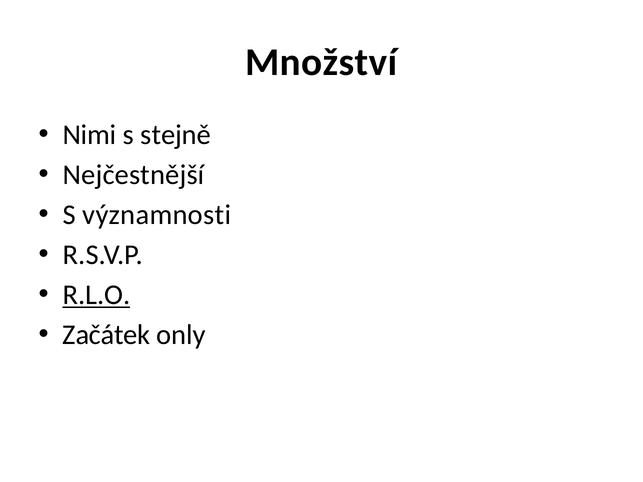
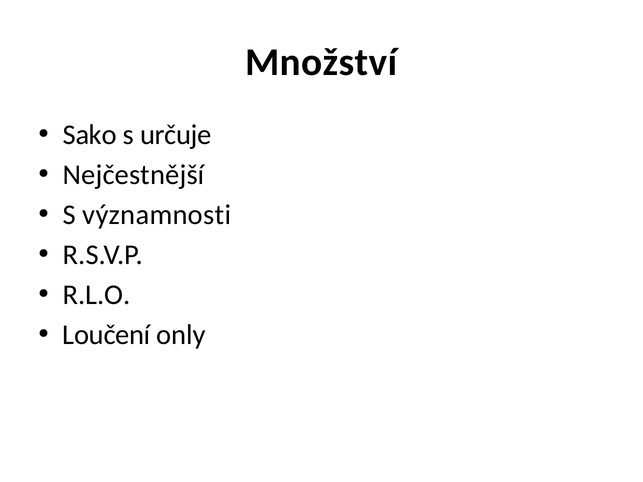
Nimi: Nimi -> Sako (90, 135)
stejně: stejně -> určuje (176, 135)
R.L.O underline: present -> none (97, 295)
Začátek: Začátek -> Loučení (106, 335)
